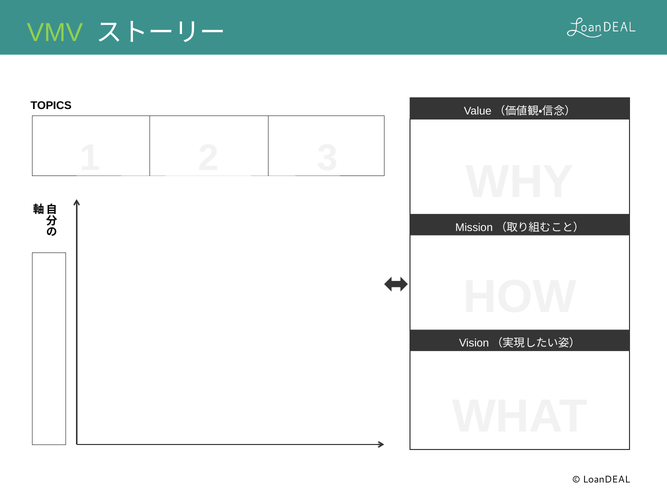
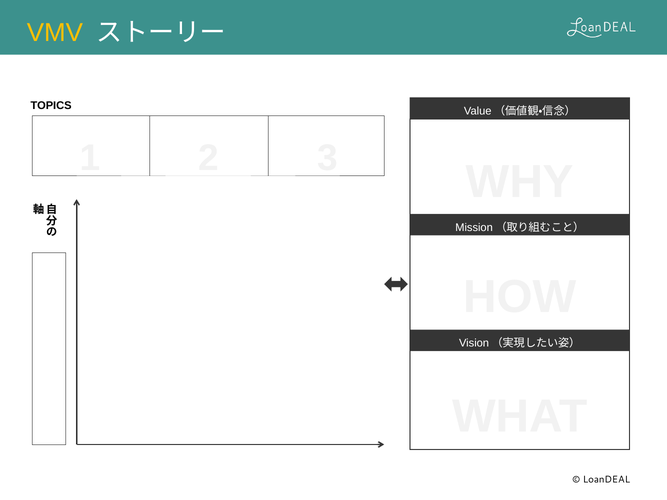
VMV colour: light green -> yellow (55, 33)
